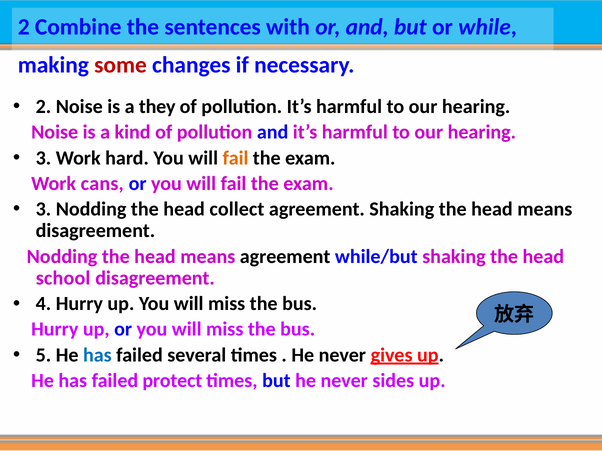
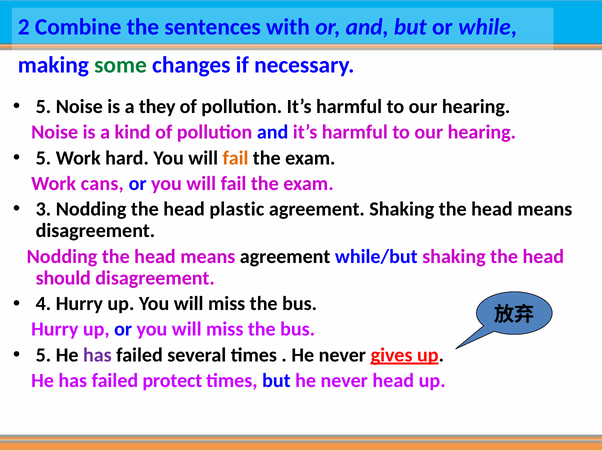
some colour: red -> green (121, 65)
2: 2 -> 5 (43, 107)
3: 3 -> 5 (43, 158)
collect: collect -> plastic (237, 209)
school: school -> should (63, 278)
has colour: blue -> purple (97, 355)
never sides: sides -> head (393, 381)
